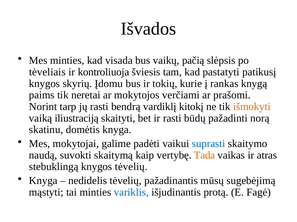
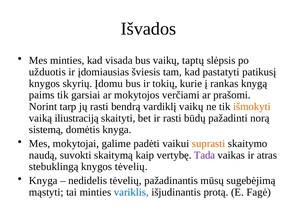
pačią: pačią -> taptų (193, 61)
tėveliais: tėveliais -> užduotis (47, 72)
kontroliuoja: kontroliuoja -> įdomiausias (103, 72)
neretai: neretai -> garsiai (86, 95)
vardiklį kitokį: kitokį -> vaikų (191, 107)
skatinu: skatinu -> sistemą (46, 130)
suprasti colour: blue -> orange (209, 144)
Tada colour: orange -> purple (205, 156)
